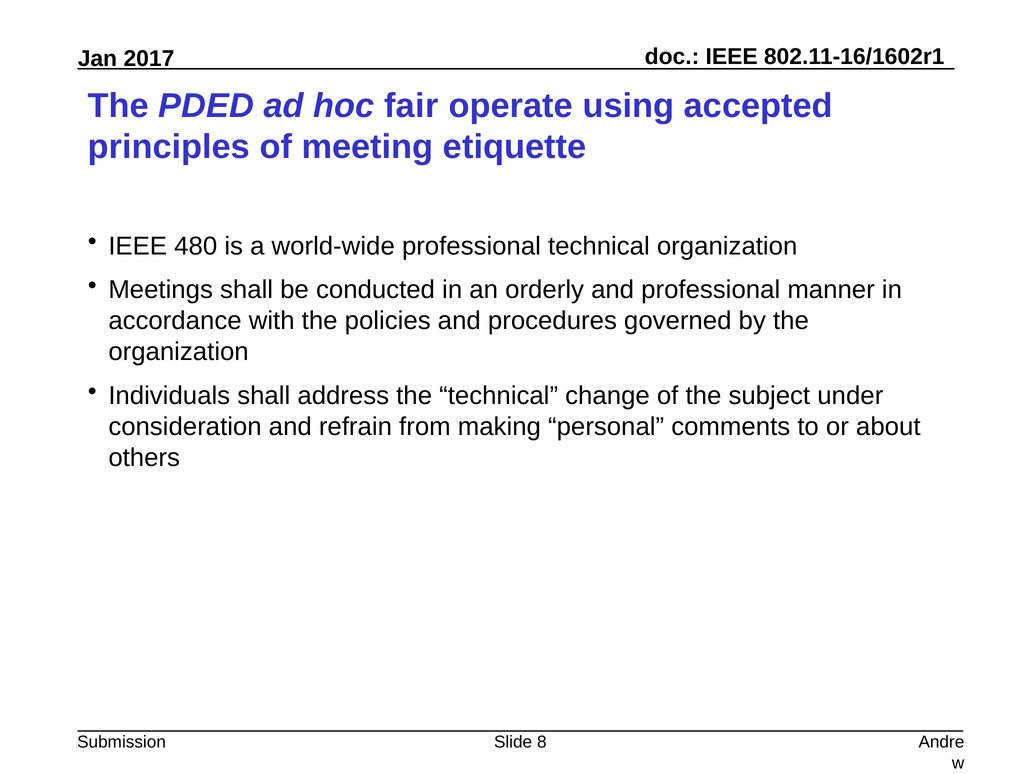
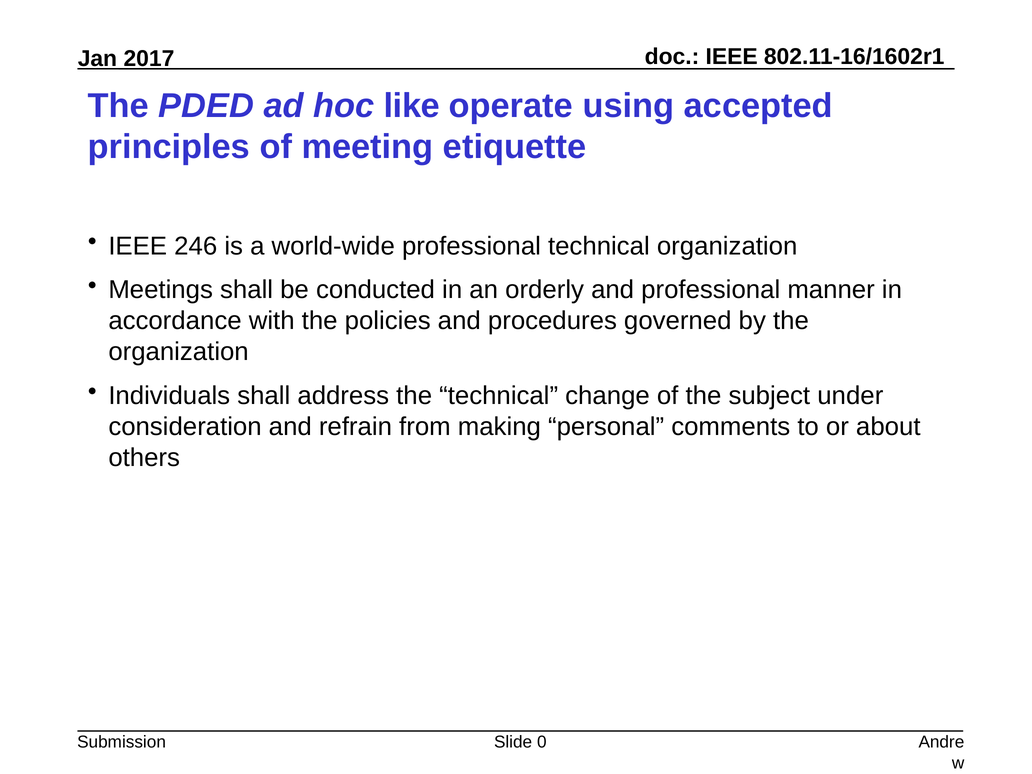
fair: fair -> like (412, 106)
480: 480 -> 246 (196, 246)
8: 8 -> 0 (542, 742)
